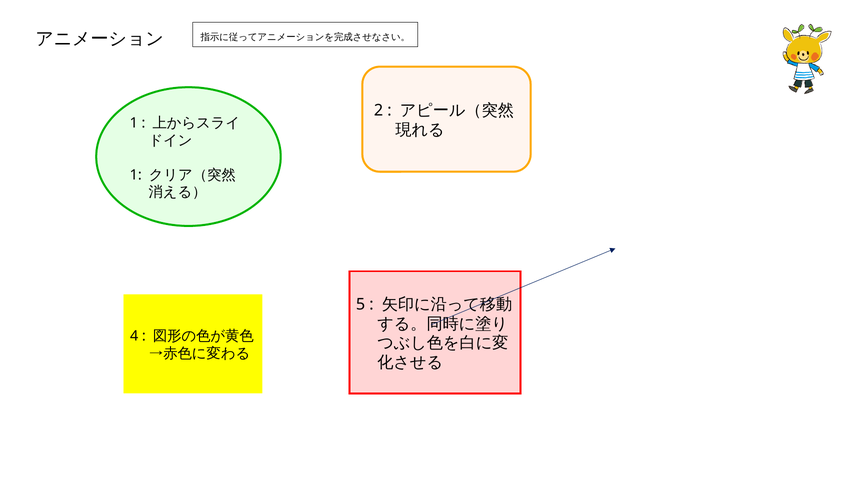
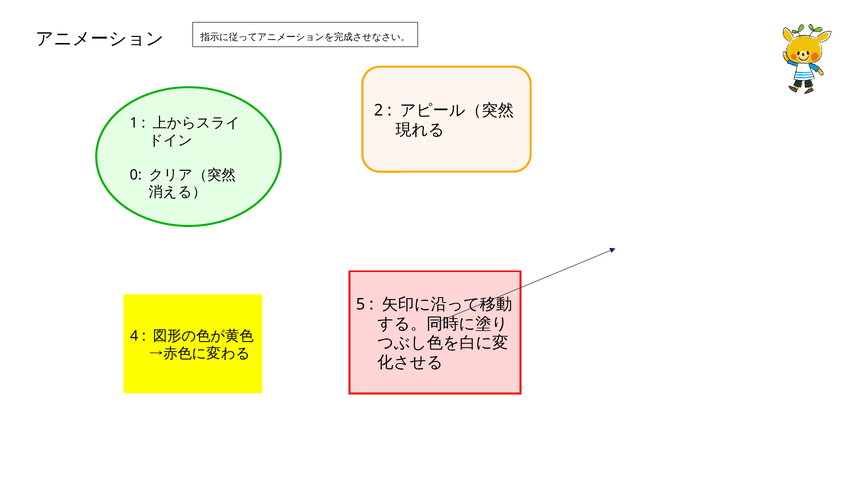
1: 1 -> 0 (136, 175)
